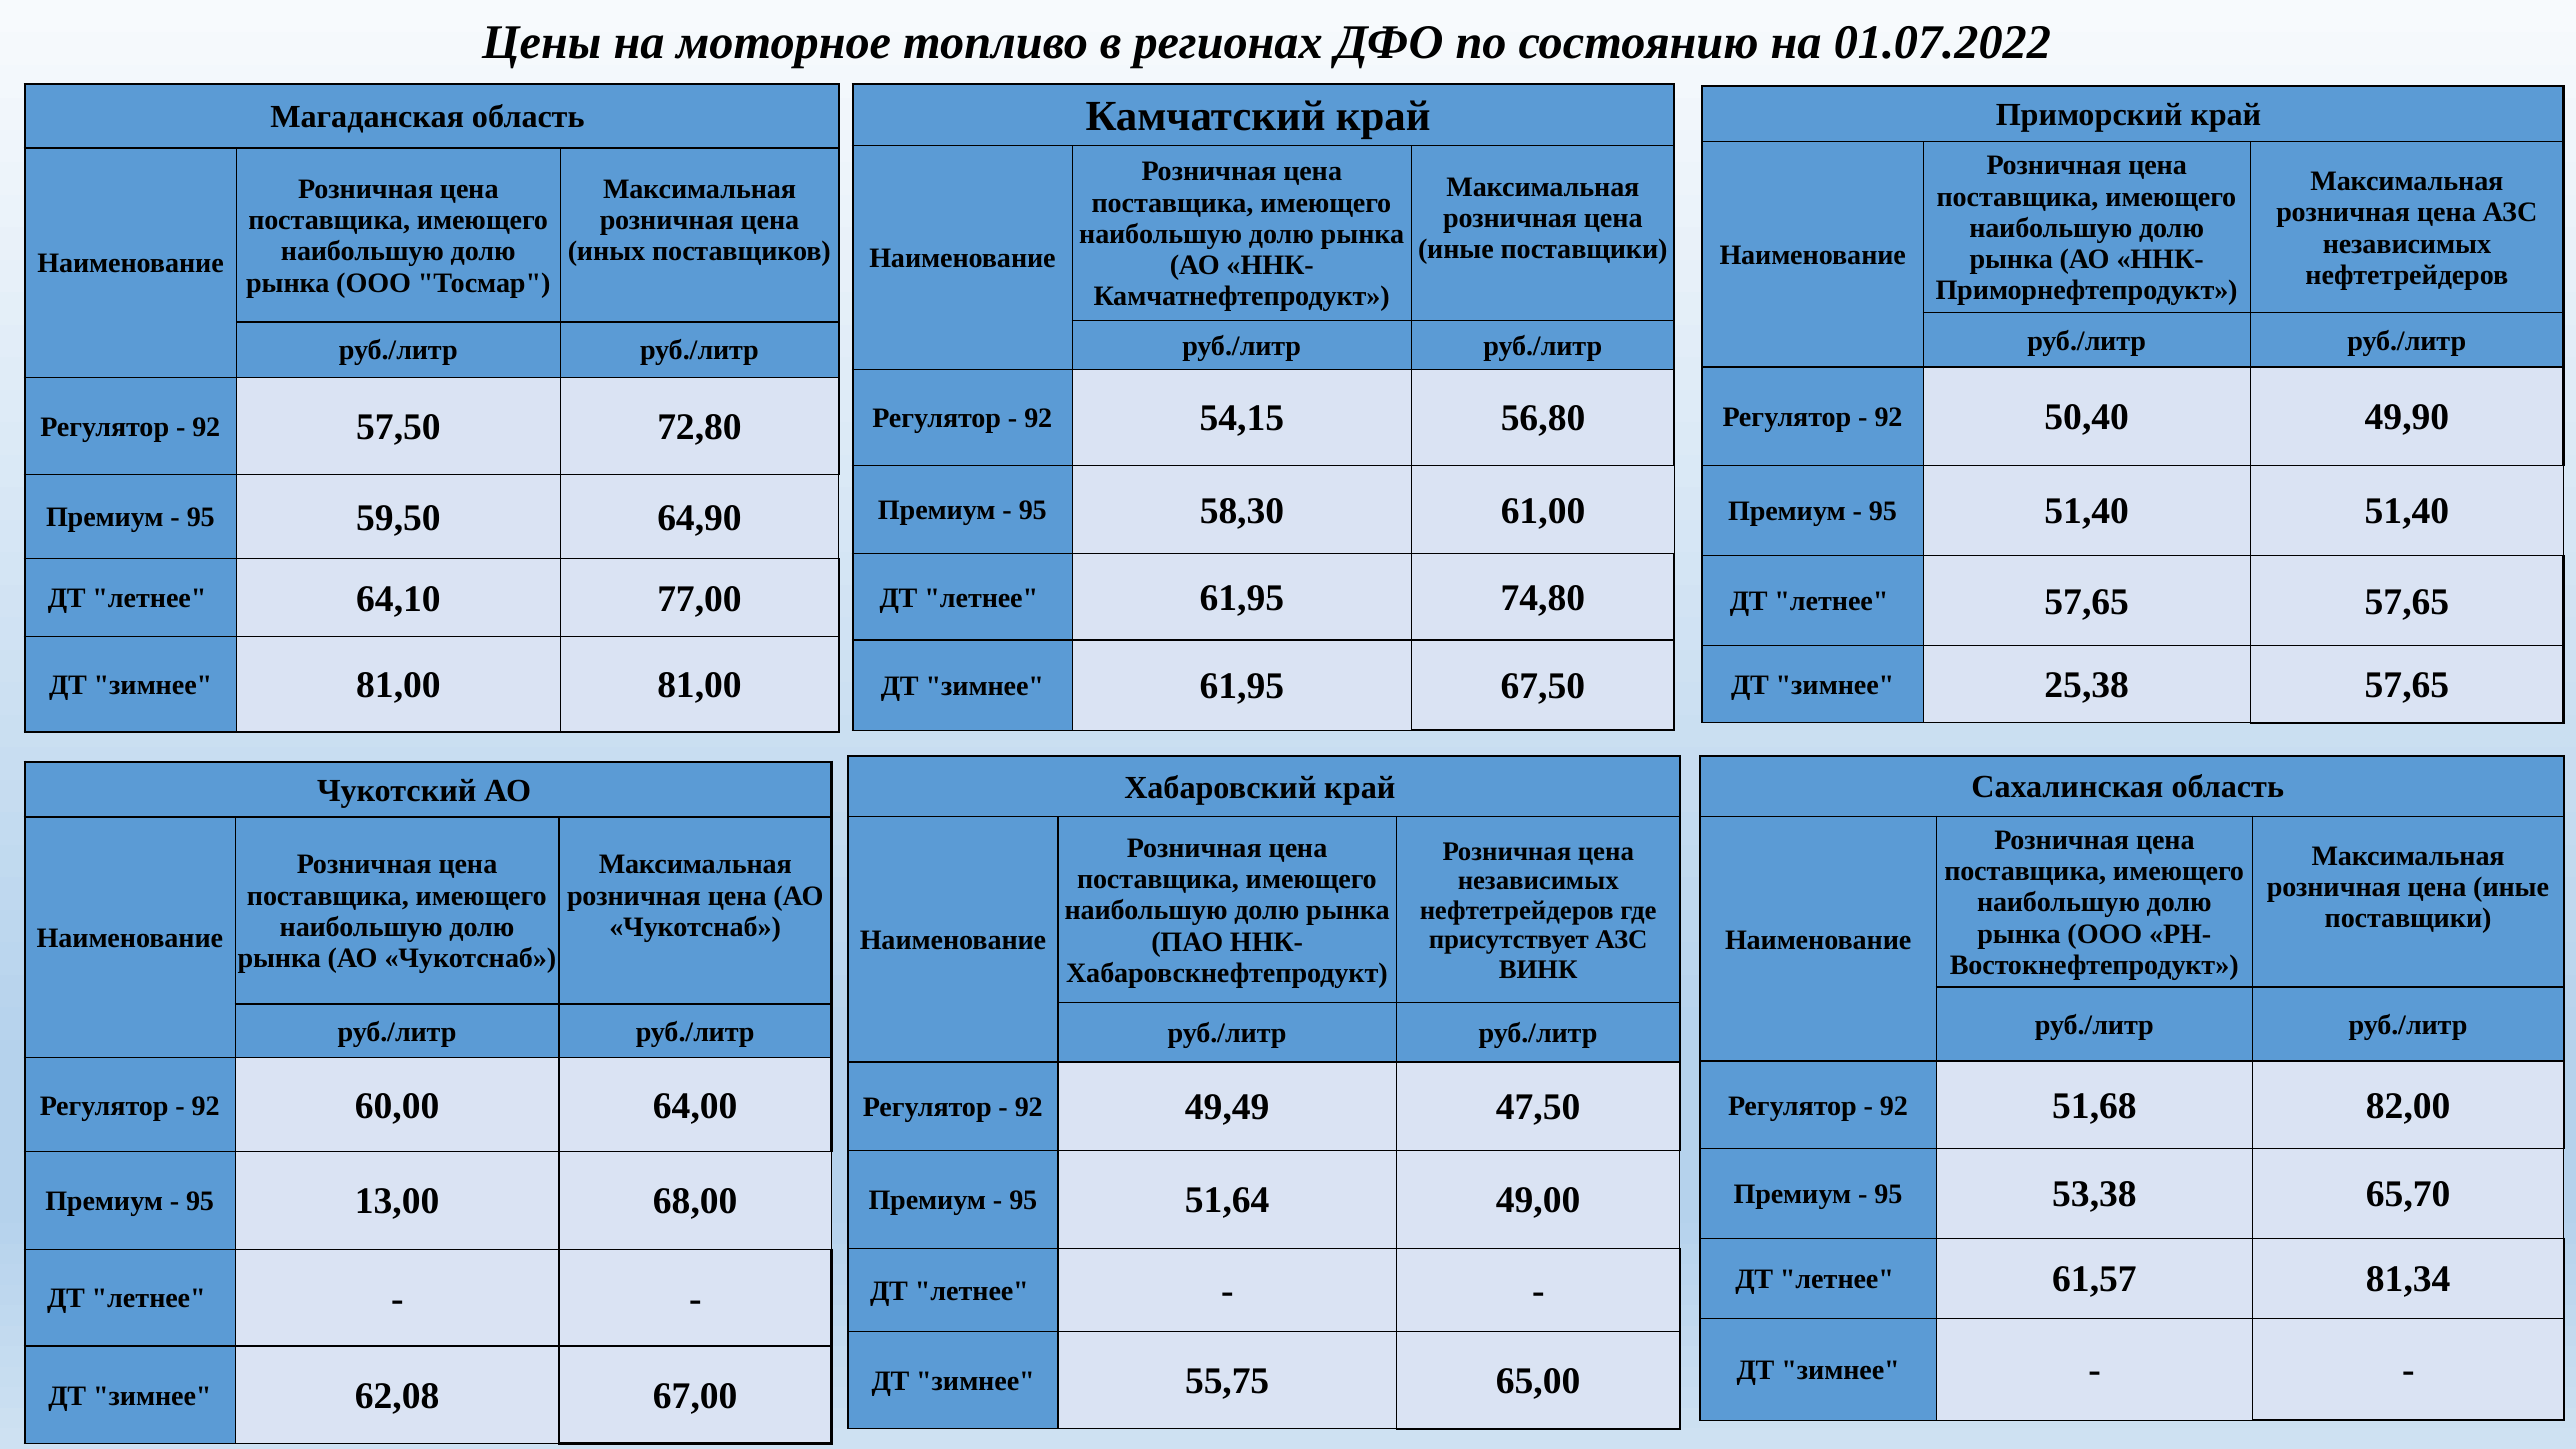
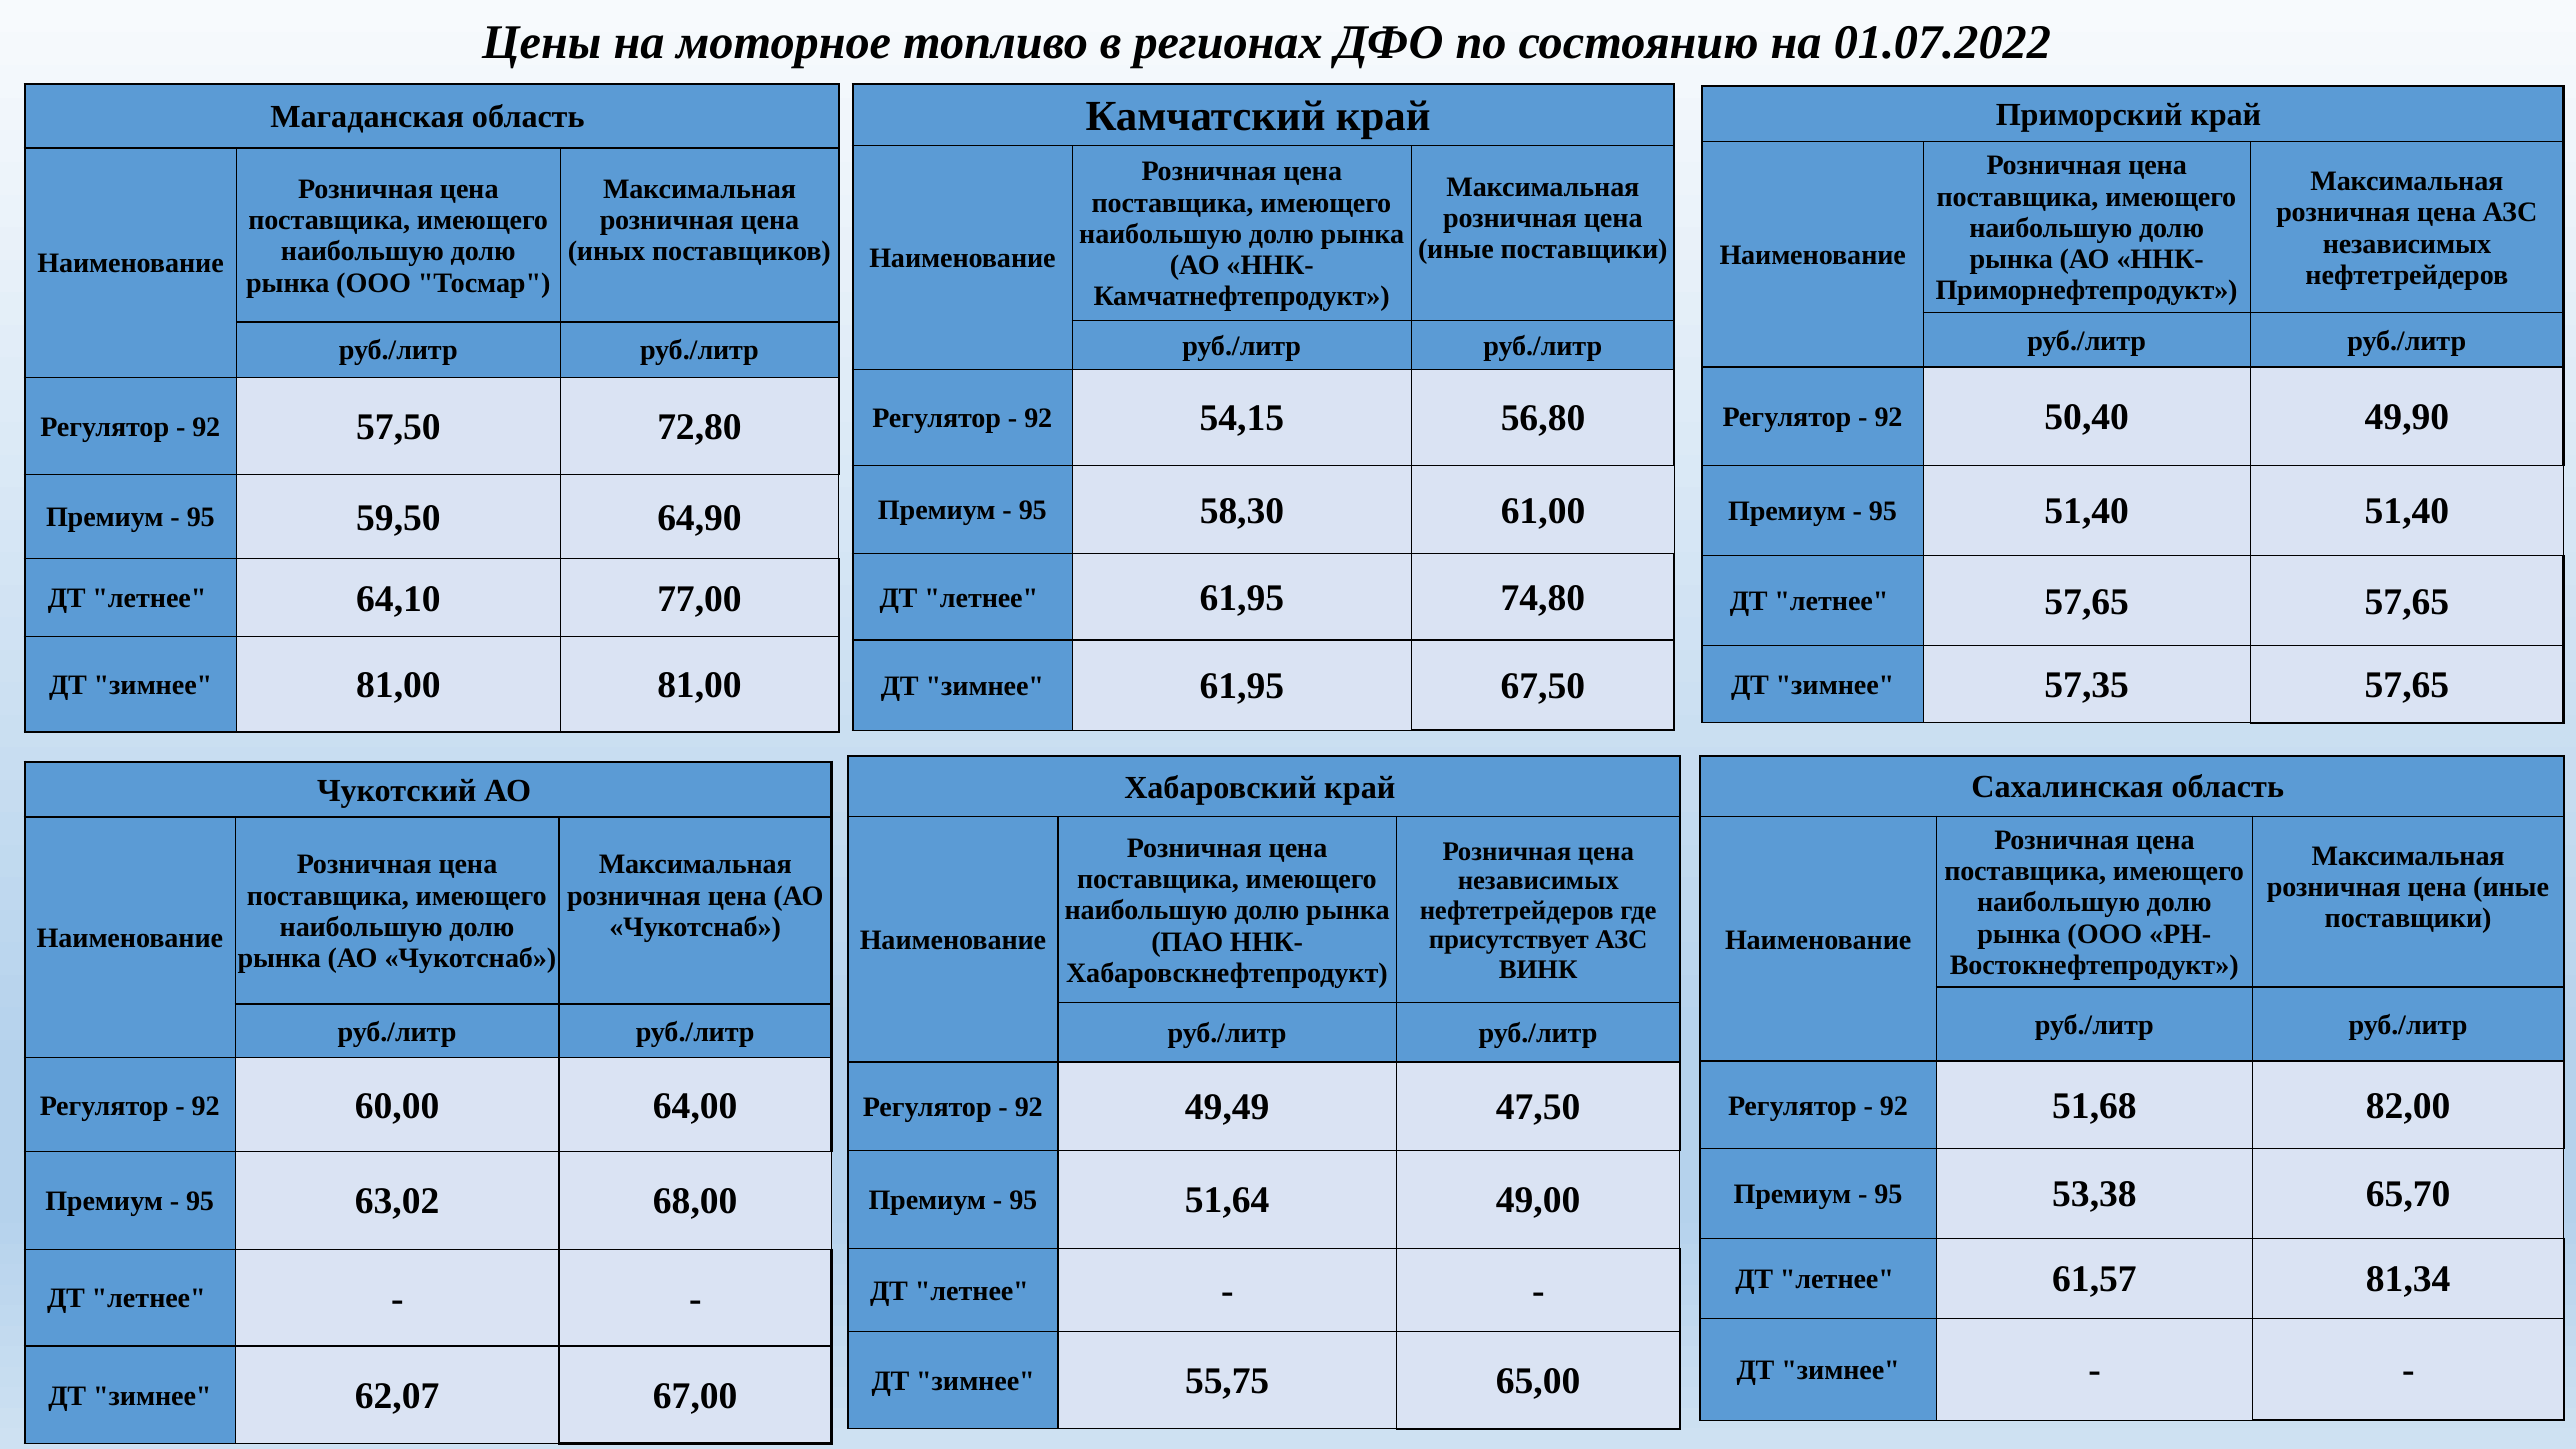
25,38: 25,38 -> 57,35 (2087, 685)
13,00: 13,00 -> 63,02 (397, 1202)
62,08: 62,08 -> 62,07 (397, 1396)
